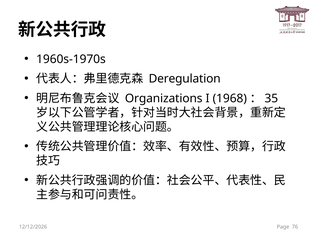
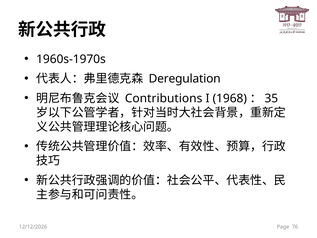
Organizations: Organizations -> Contributions (164, 98)
